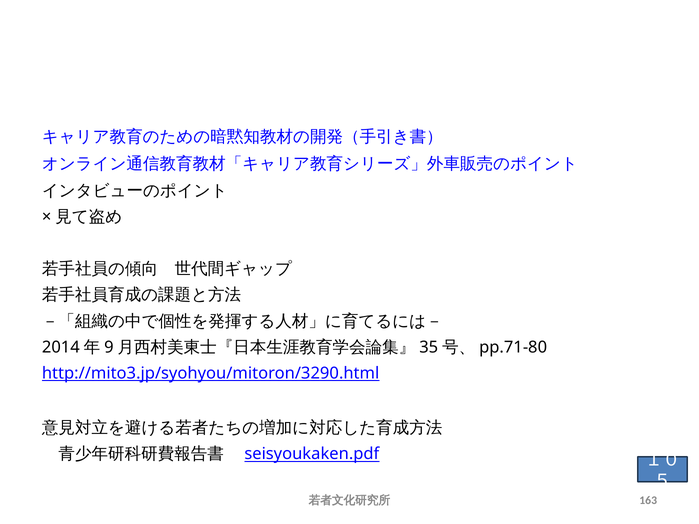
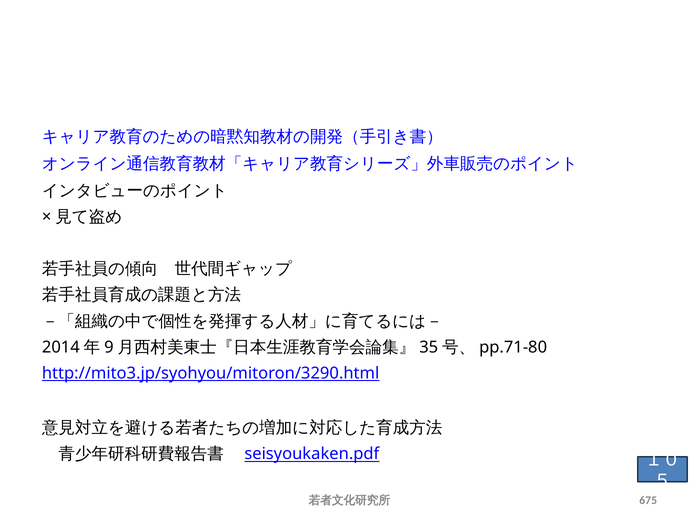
163: 163 -> 675 (648, 501)
